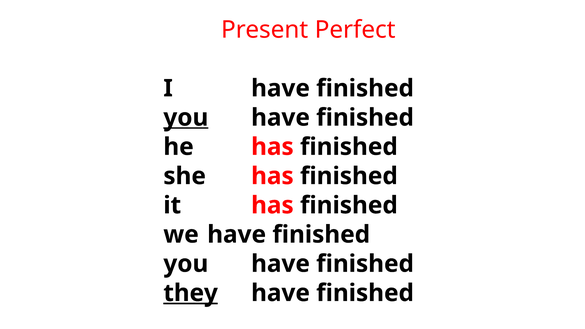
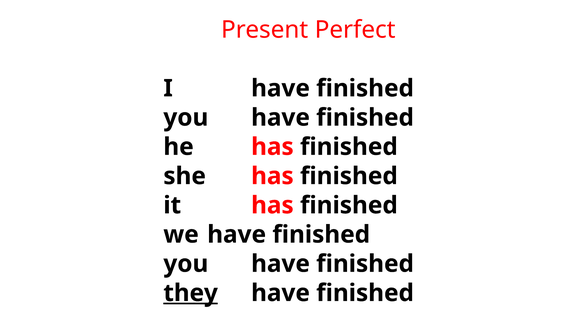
you underline: present -> none (186, 118)
